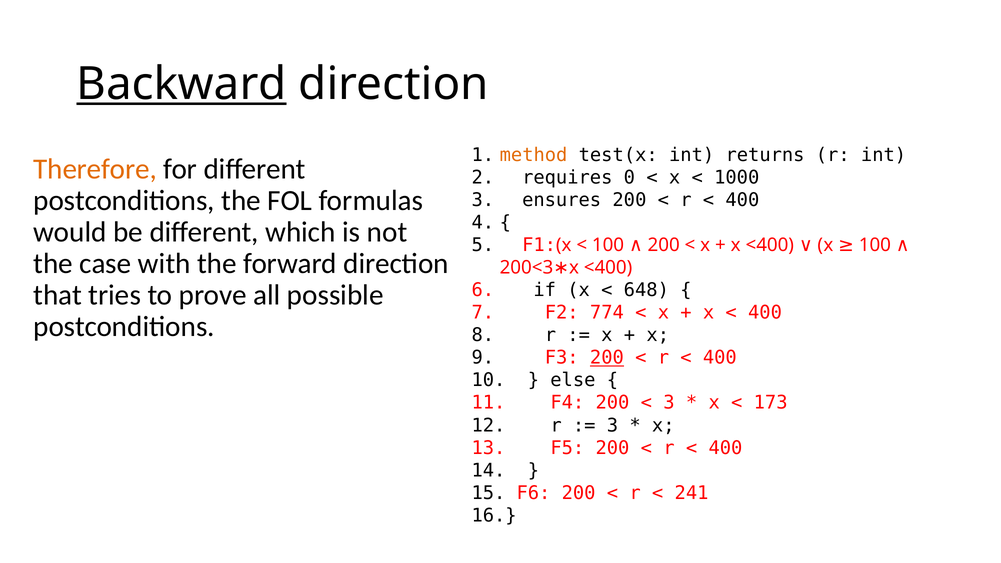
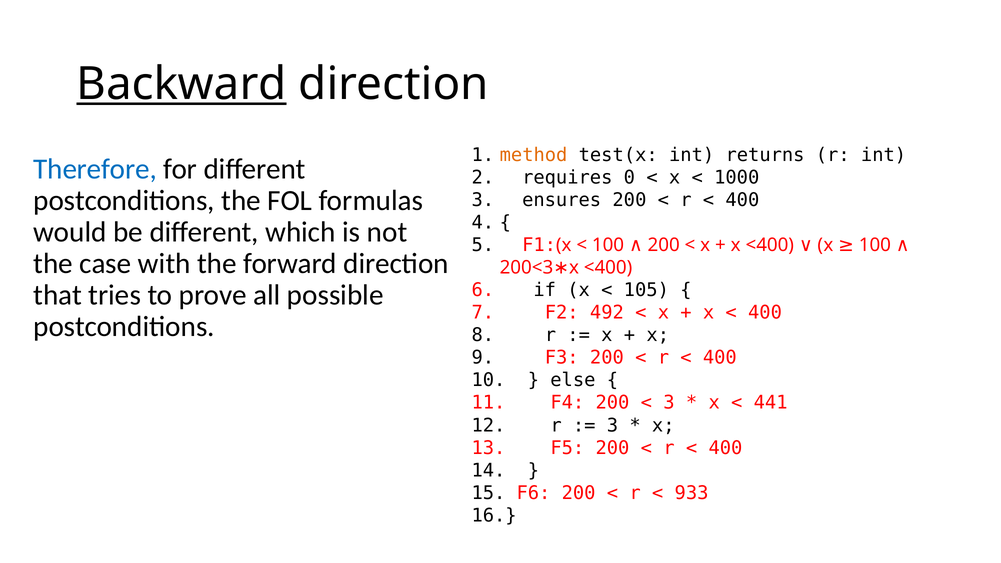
Therefore colour: orange -> blue (95, 169)
648: 648 -> 105 (646, 290)
774: 774 -> 492 (607, 313)
200 underline: present -> none (607, 358)
173: 173 -> 441 (771, 403)
241: 241 -> 933 (692, 493)
